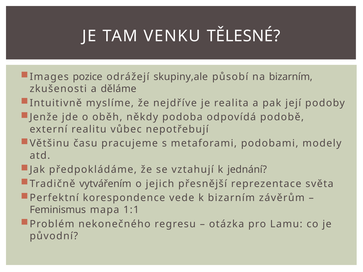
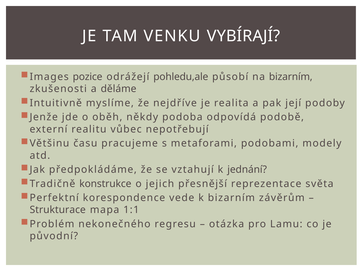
TĚLESNÉ: TĚLESNÉ -> VYBÍRAJÍ (244, 36)
skupiny,ale: skupiny,ale -> pohledu,ale (181, 77)
vytvářením: vytvářením -> konstrukce (105, 184)
Feminismus: Feminismus -> Strukturace (58, 210)
